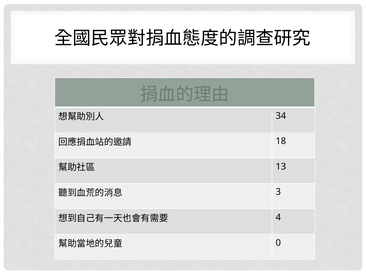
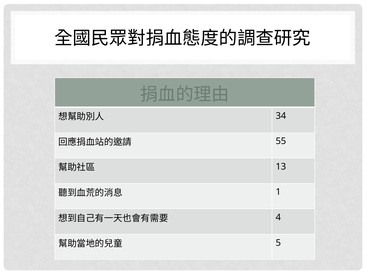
18: 18 -> 55 (281, 141)
3: 3 -> 1 (278, 192)
0: 0 -> 5 (278, 243)
